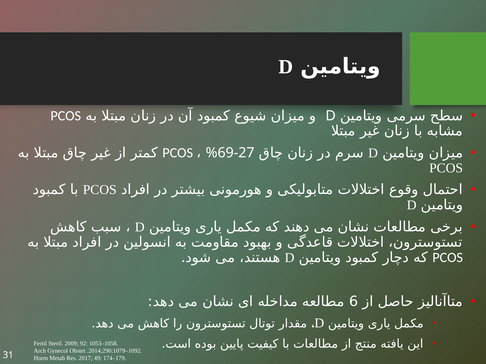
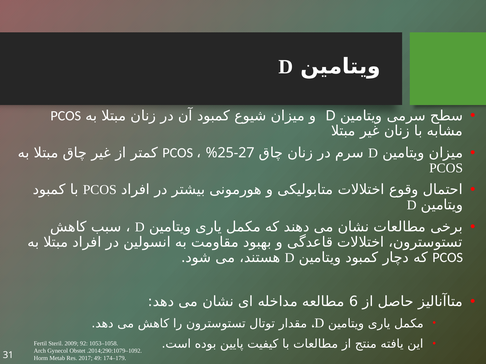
%69-27: %69-27 -> %25-27 (230, 153)
